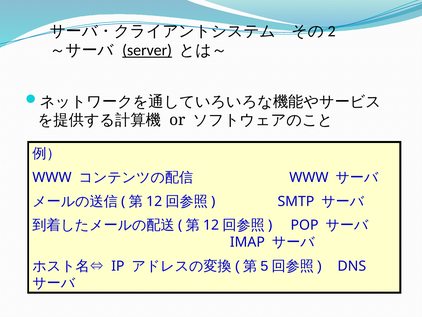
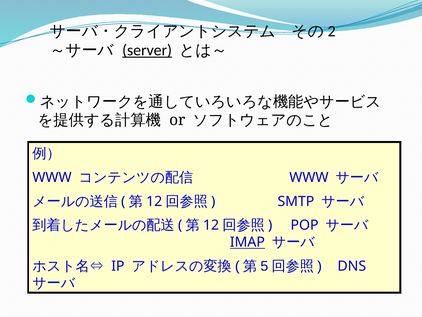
IMAP underline: none -> present (247, 242)
